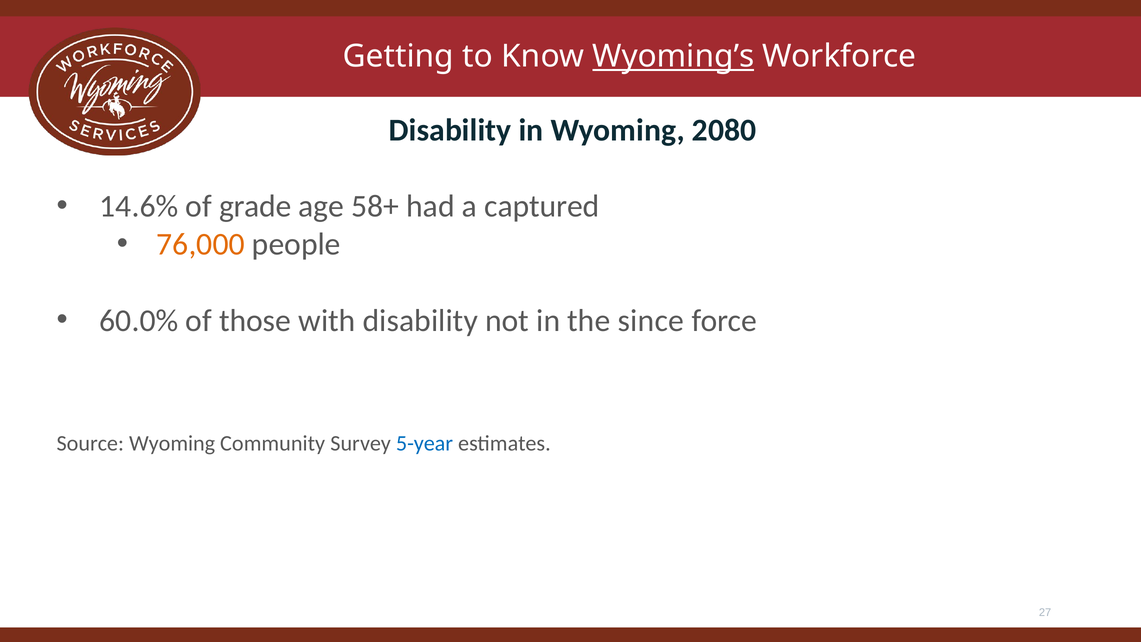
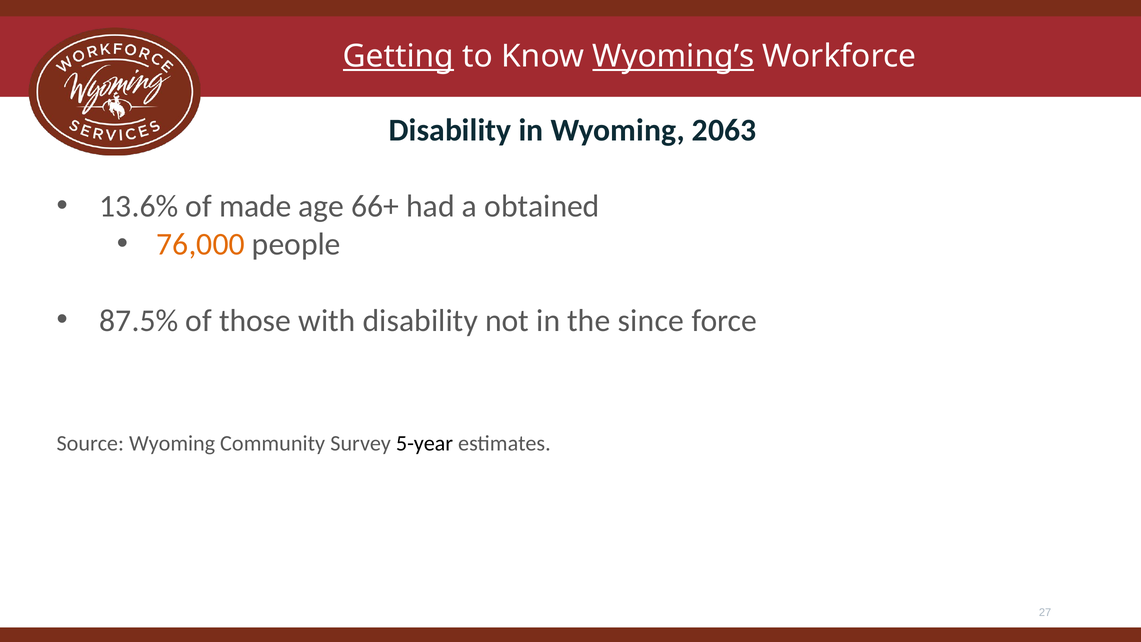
Getting underline: none -> present (398, 56)
2080: 2080 -> 2063 (724, 130)
14.6%: 14.6% -> 13.6% (139, 206)
grade: grade -> made (255, 206)
58+: 58+ -> 66+ (375, 206)
captured: captured -> obtained (542, 206)
60.0%: 60.0% -> 87.5% (139, 321)
5-year colour: blue -> black (425, 444)
